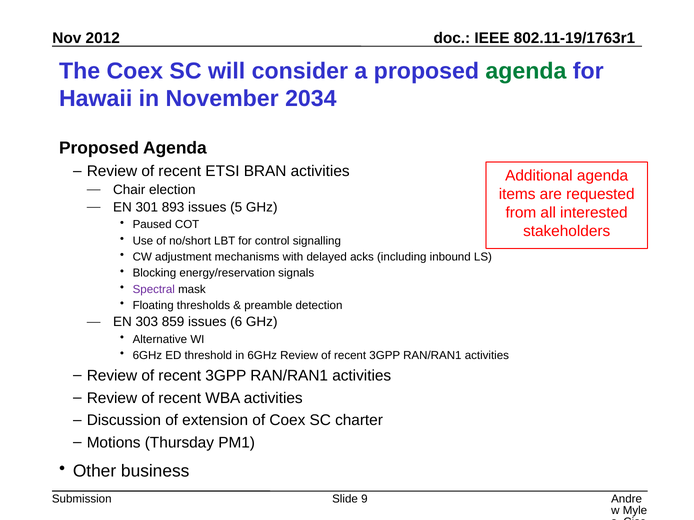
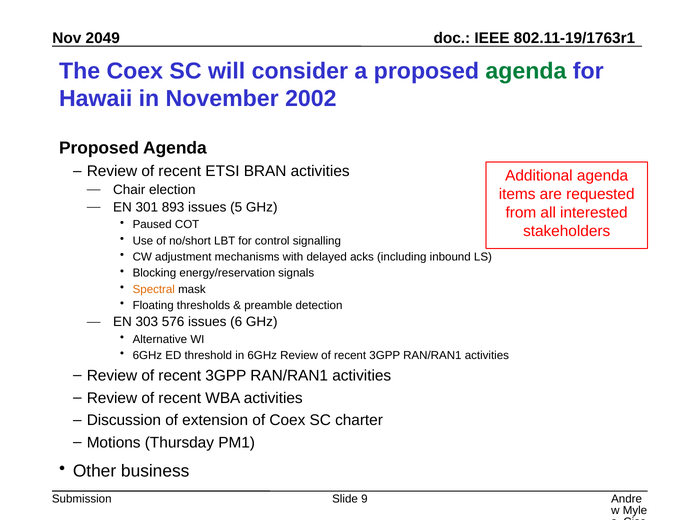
2012: 2012 -> 2049 (103, 38)
2034: 2034 -> 2002 (311, 99)
Spectral colour: purple -> orange (154, 290)
859: 859 -> 576 (173, 322)
